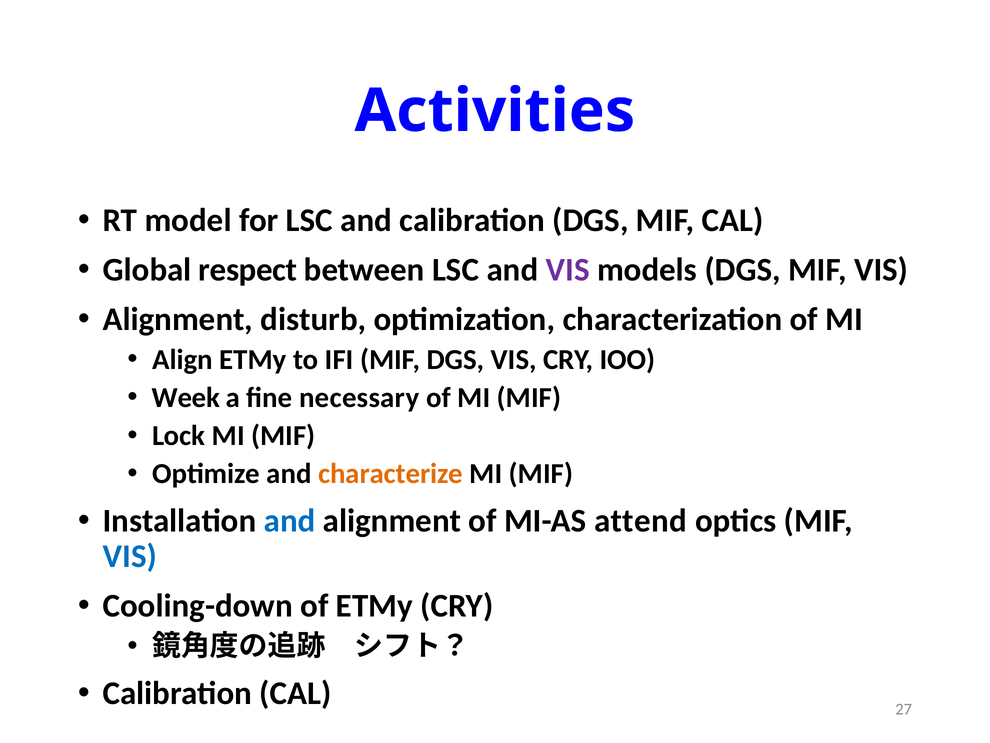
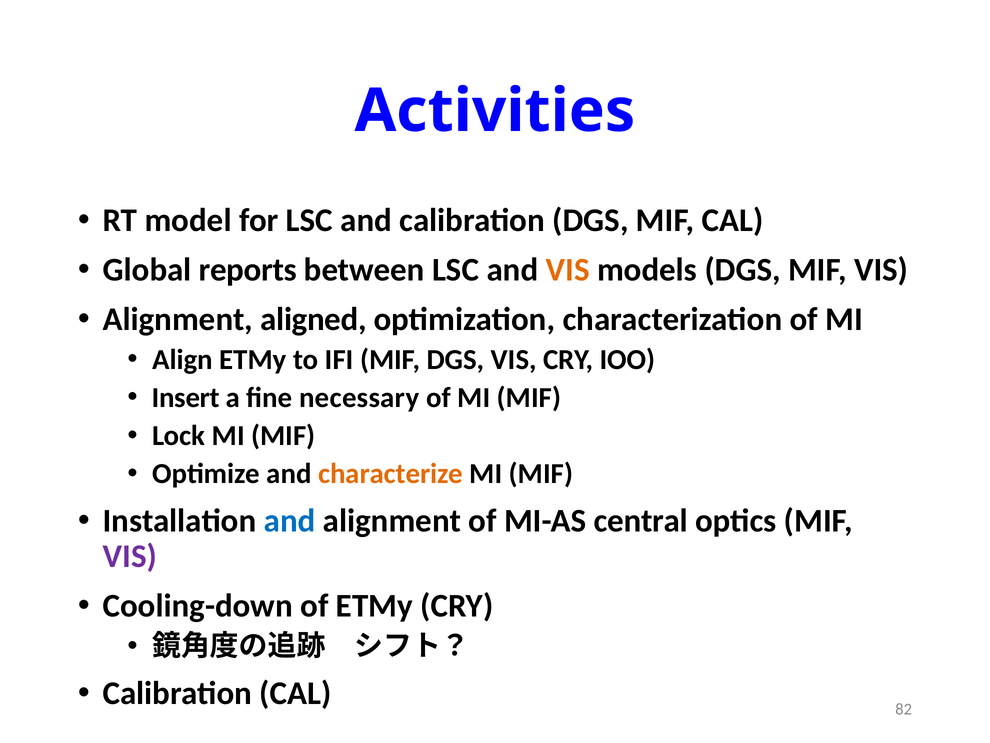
respect: respect -> reports (248, 270)
VIS colour: purple -> orange (568, 270)
disturb: disturb -> aligned (313, 319)
Week: Week -> Insert (186, 397)
attend: attend -> central (641, 521)
VIS colour: blue -> purple (130, 556)
27: 27 -> 82 (904, 709)
